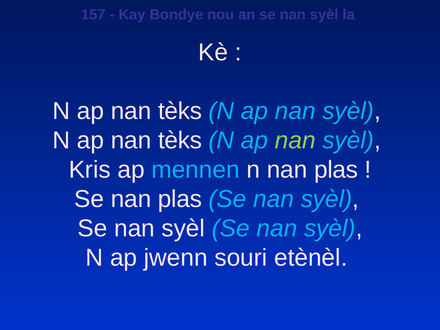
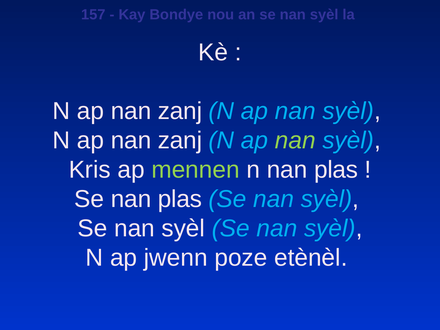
tèks: tèks -> zanj (180, 111)
tèks: tèks -> zanj (180, 140)
mennen colour: light blue -> light green (196, 170)
souri: souri -> poze (241, 258)
